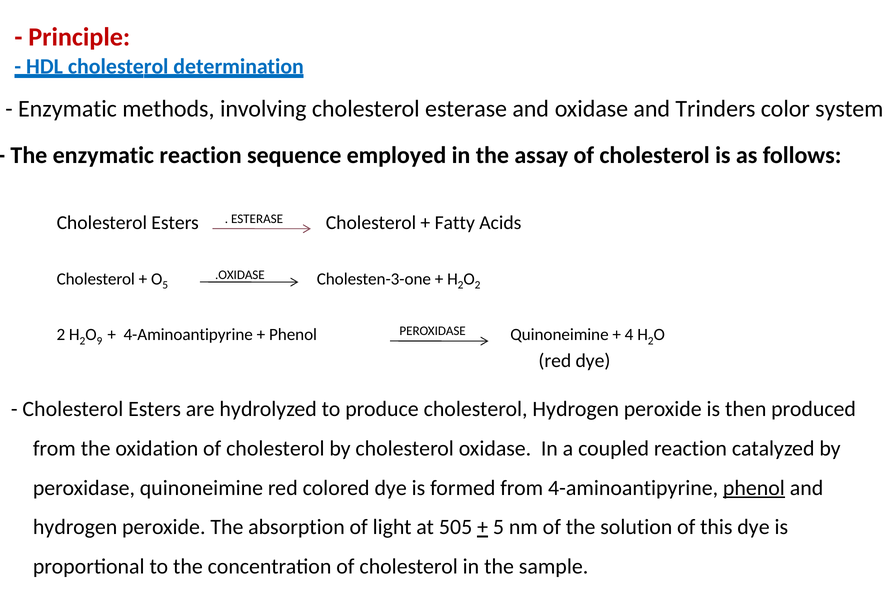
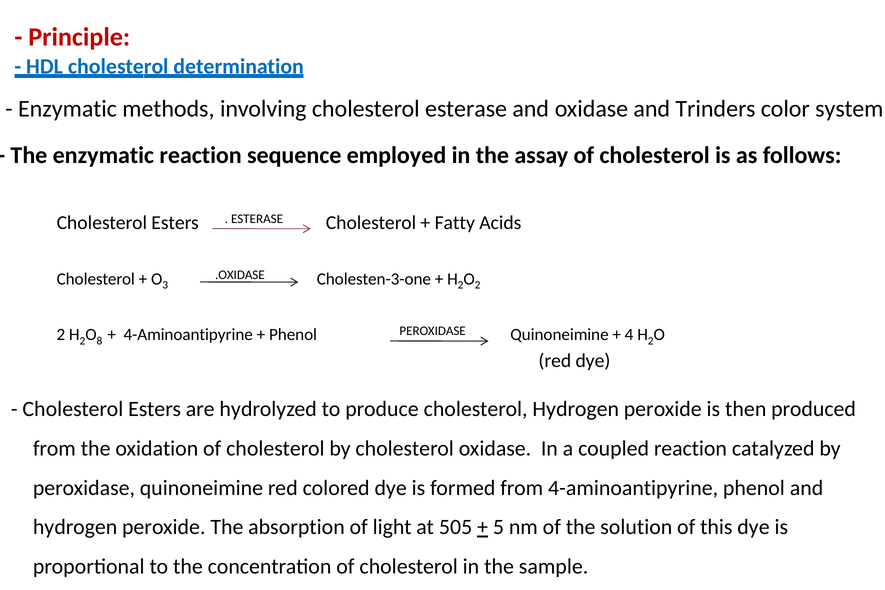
5: 5 -> 3 (165, 285)
9: 9 -> 8 (99, 341)
phenol underline: present -> none (754, 488)
